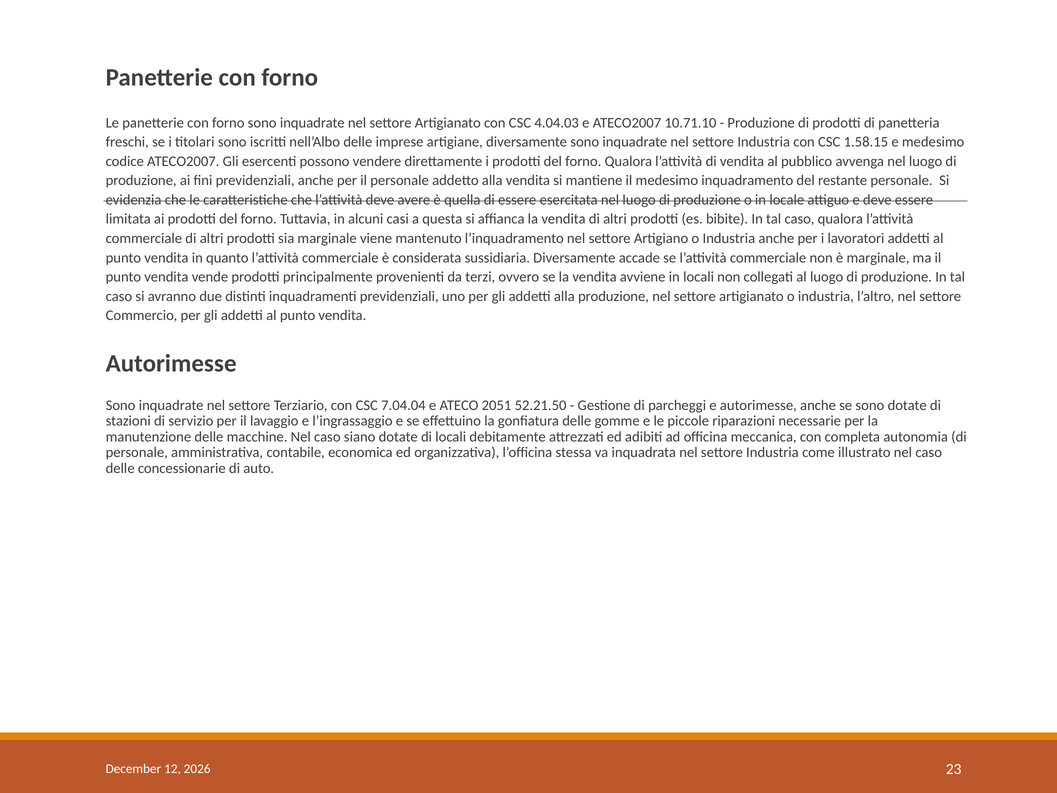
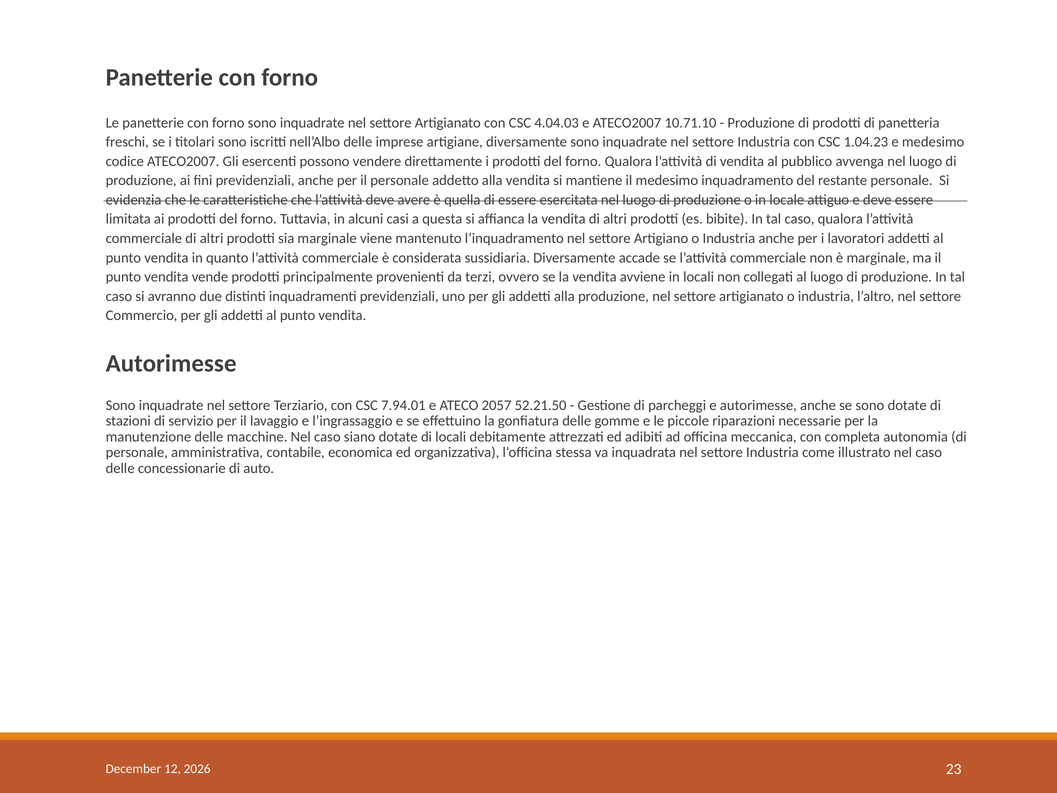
1.58.15: 1.58.15 -> 1.04.23 (866, 142)
7.04.04: 7.04.04 -> 7.94.01 (403, 405)
2051: 2051 -> 2057 (496, 405)
